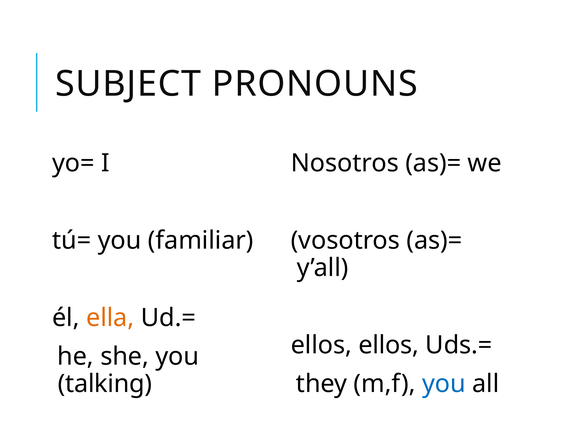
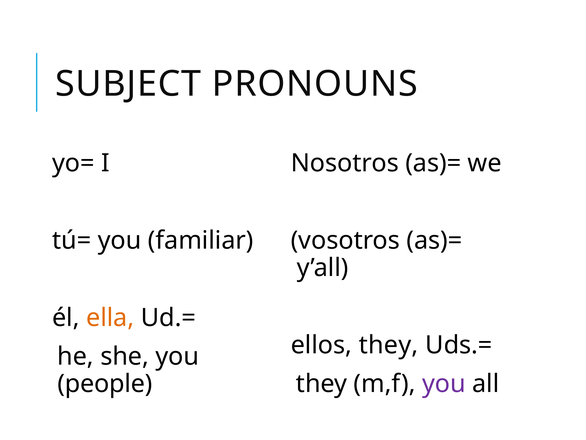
ellos ellos: ellos -> they (389, 345)
talking: talking -> people (105, 383)
you colour: blue -> purple (444, 383)
